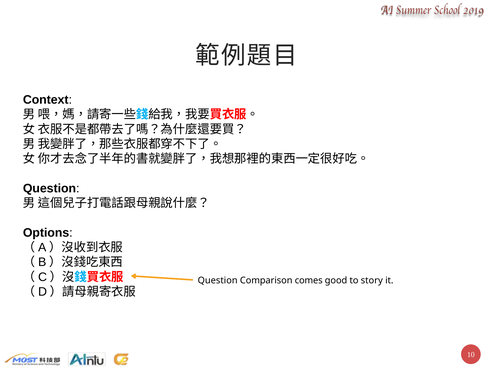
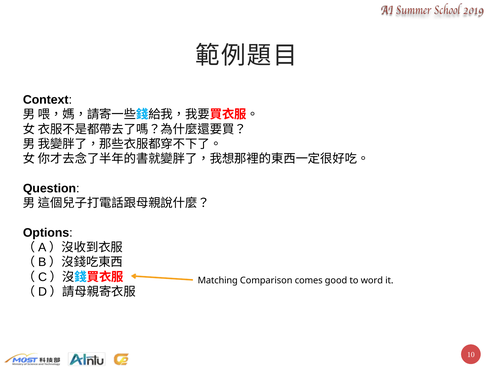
Question: Question -> Matching (218, 280)
story: story -> word (372, 280)
